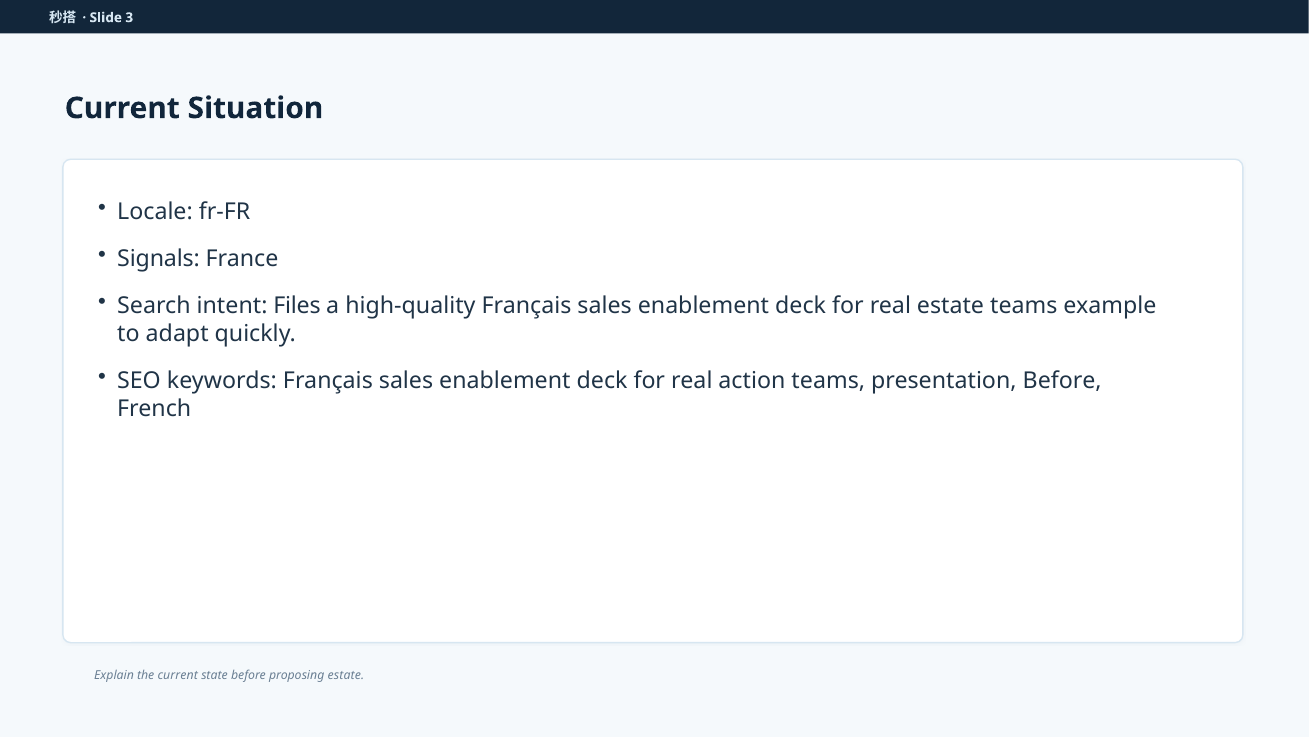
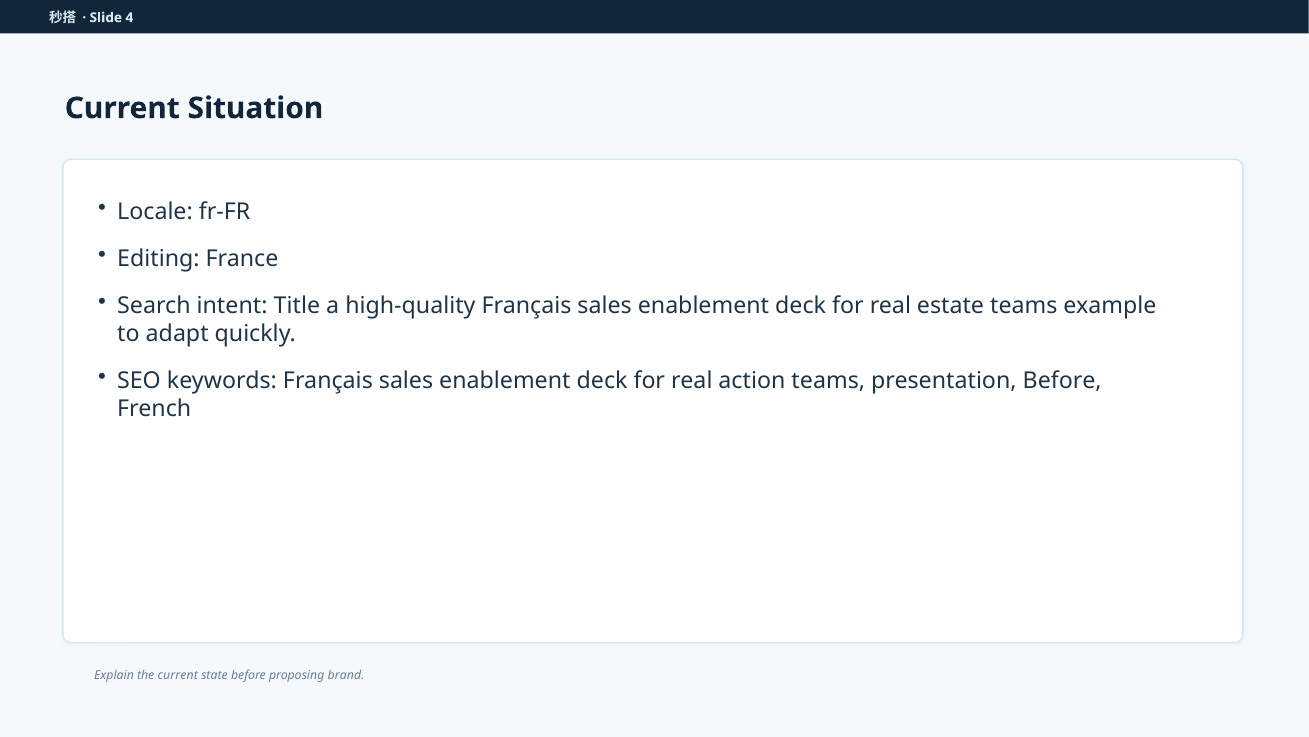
3: 3 -> 4 (129, 18)
Signals: Signals -> Editing (158, 259)
Files: Files -> Title (297, 306)
proposing estate: estate -> brand (346, 674)
